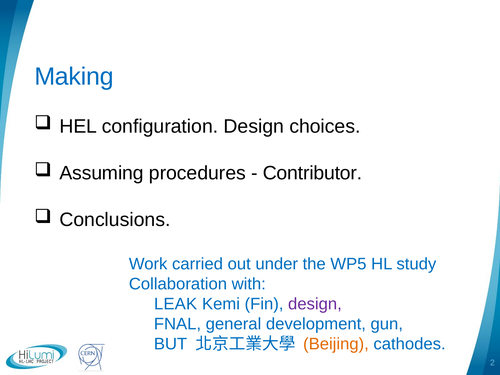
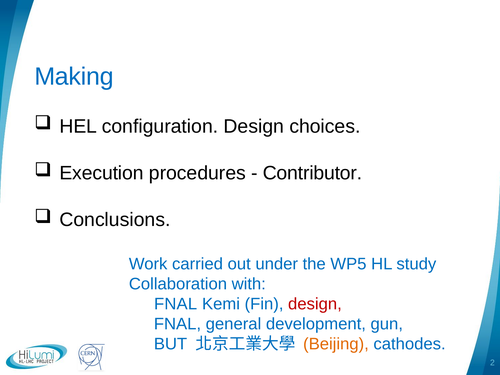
Assuming: Assuming -> Execution (102, 173)
LEAK: LEAK -> FNAL (176, 304)
design colour: purple -> red (315, 304)
